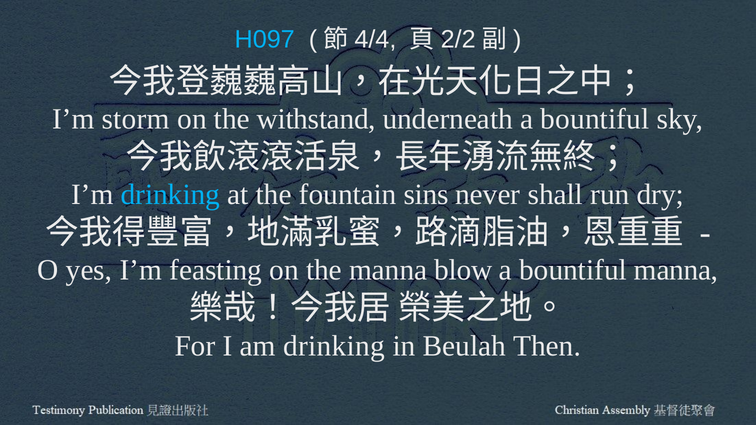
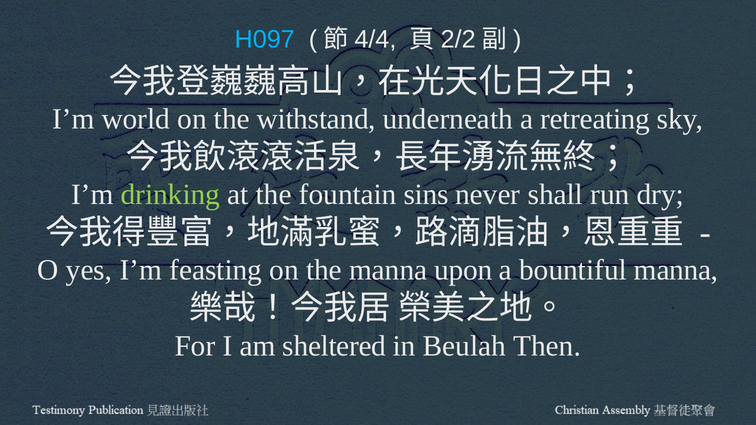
storm: storm -> world (136, 119)
underneath a bountiful: bountiful -> retreating (595, 119)
drinking colour: light blue -> light green (170, 195)
blow: blow -> upon (463, 270)
am drinking: drinking -> sheltered (334, 346)
